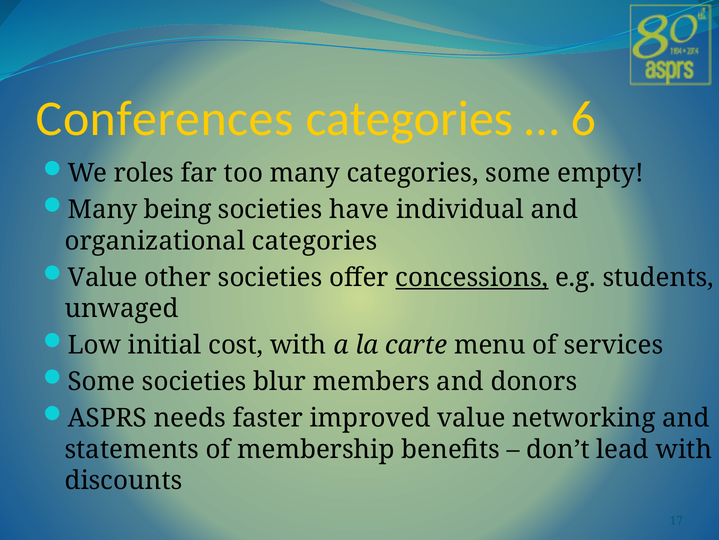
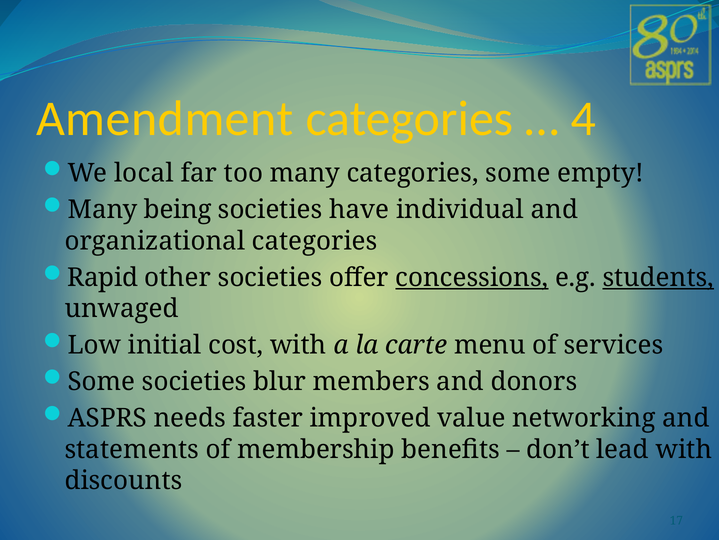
Conferences: Conferences -> Amendment (165, 119)
6: 6 -> 4 (583, 119)
roles: roles -> local (144, 173)
Value: Value -> Rapid (103, 277)
students underline: none -> present (658, 277)
